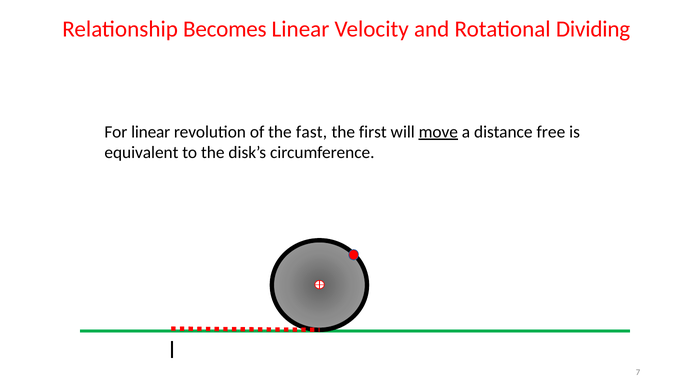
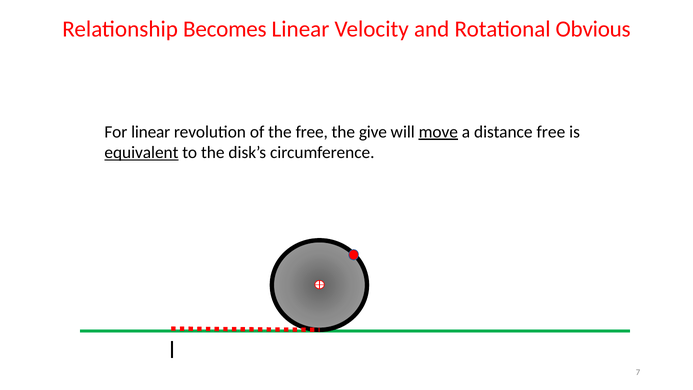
Dividing: Dividing -> Obvious (593, 29)
the fast: fast -> free (312, 132)
first: first -> give (373, 132)
equivalent underline: none -> present (141, 153)
